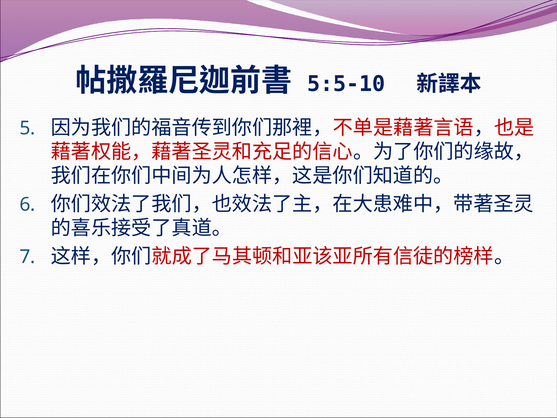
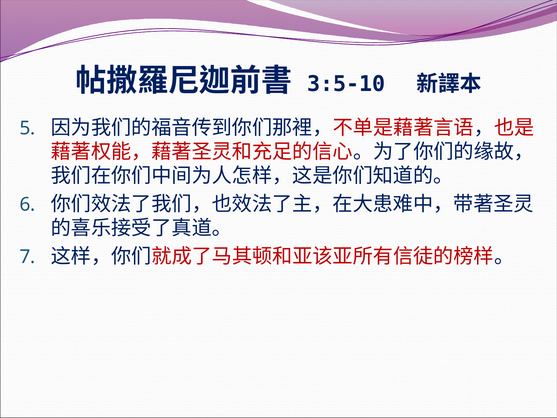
5:5-10: 5:5-10 -> 3:5-10 (346, 84)
